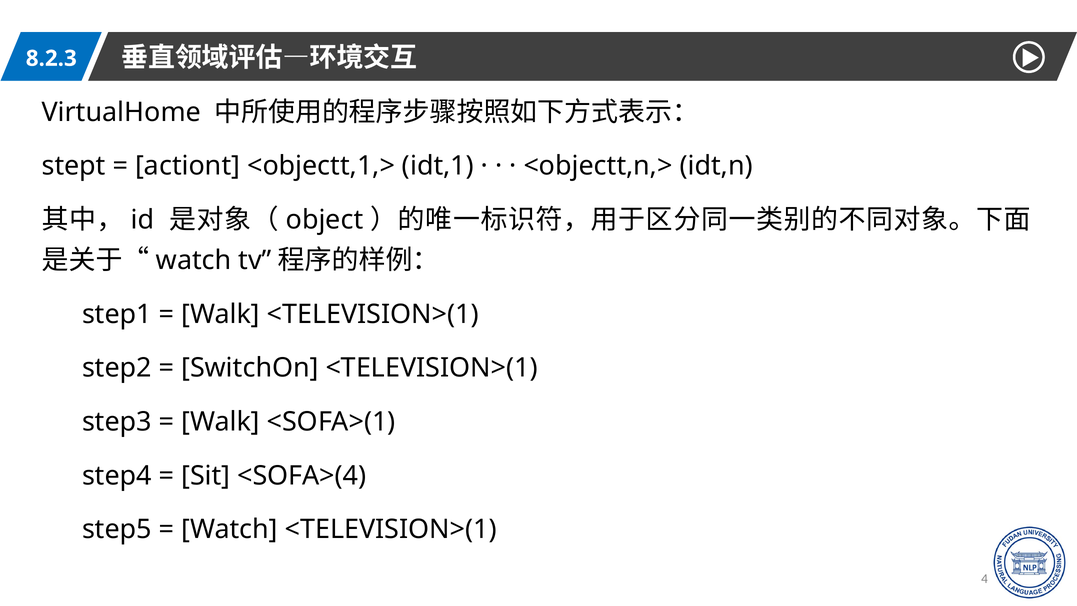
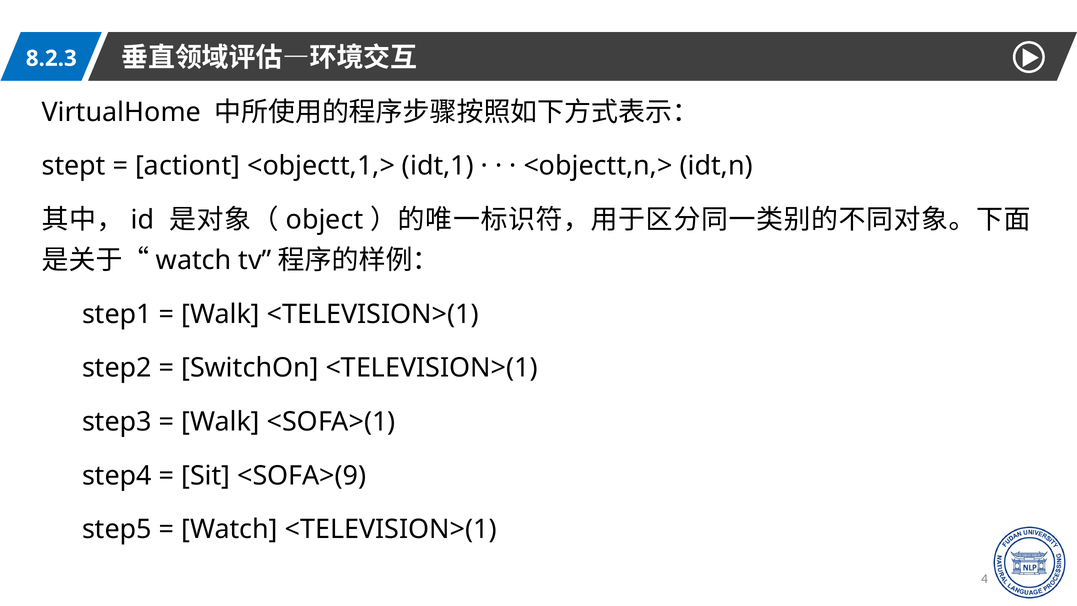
<SOFA>(4: <SOFA>(4 -> <SOFA>(9 (302, 476)
